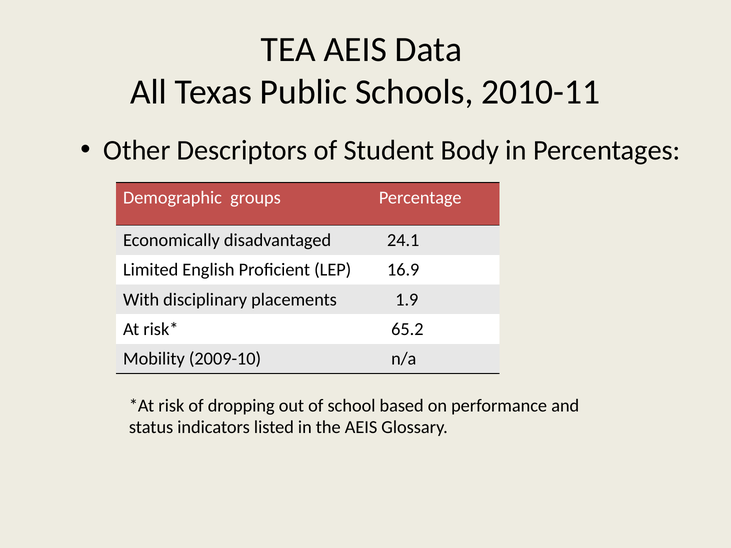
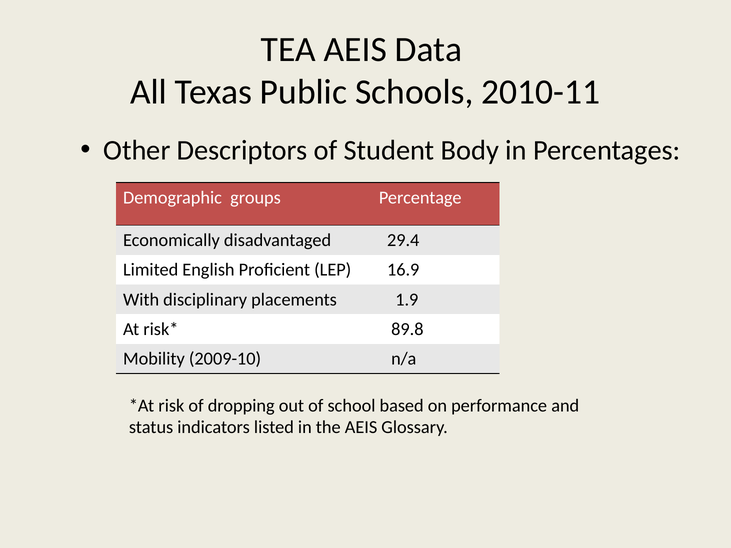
24.1: 24.1 -> 29.4 (403, 240)
65.2: 65.2 -> 89.8 (407, 329)
